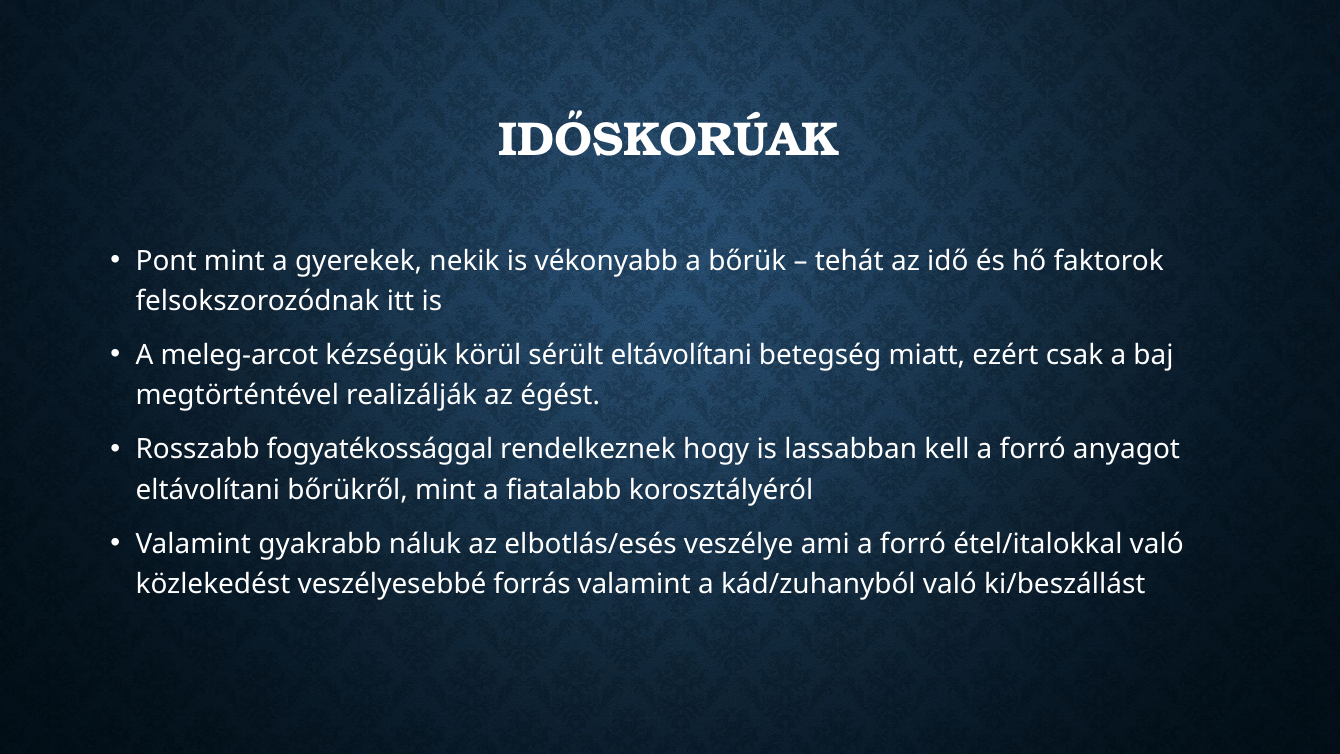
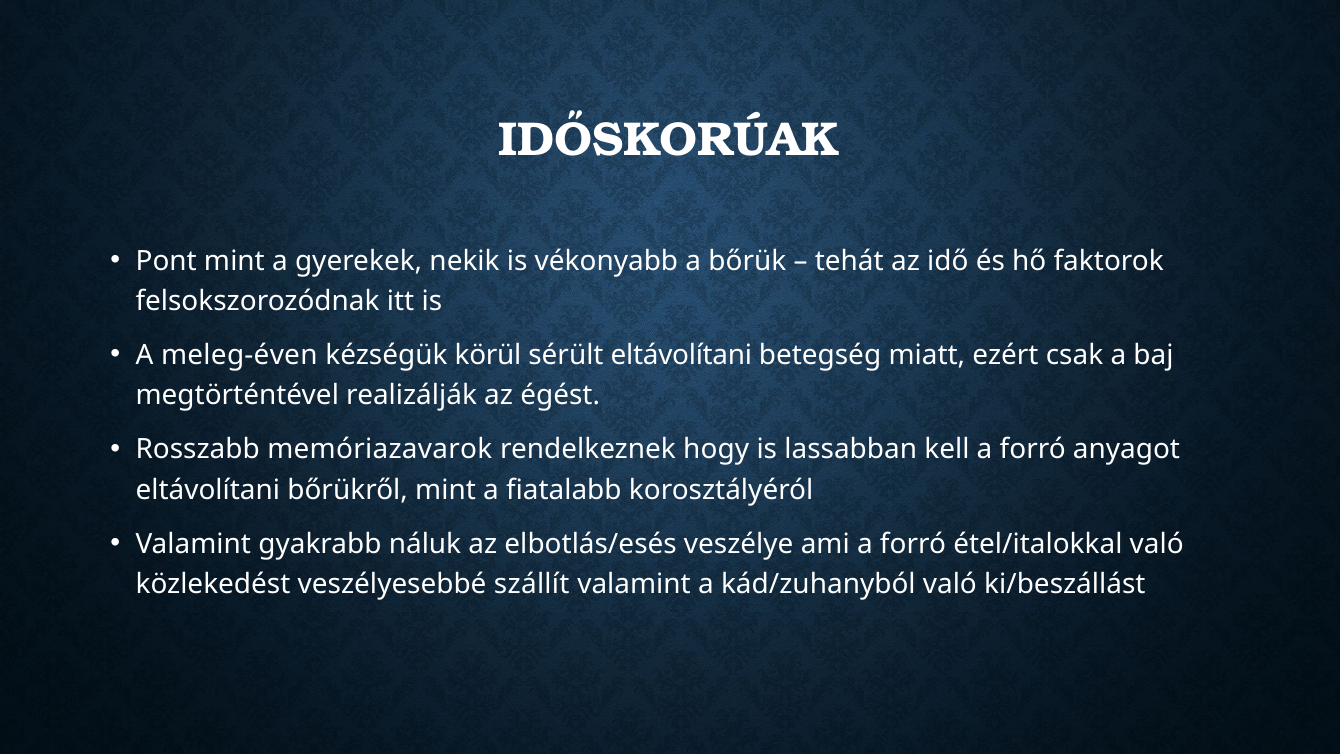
meleg-arcot: meleg-arcot -> meleg-éven (239, 355)
fogyatékossággal: fogyatékossággal -> memóriazavarok (380, 450)
forrás: forrás -> szállít (532, 584)
